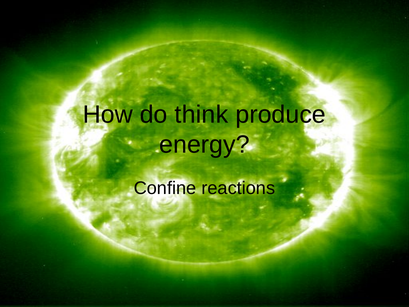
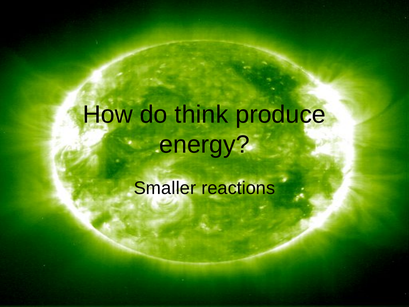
Confine: Confine -> Smaller (165, 188)
